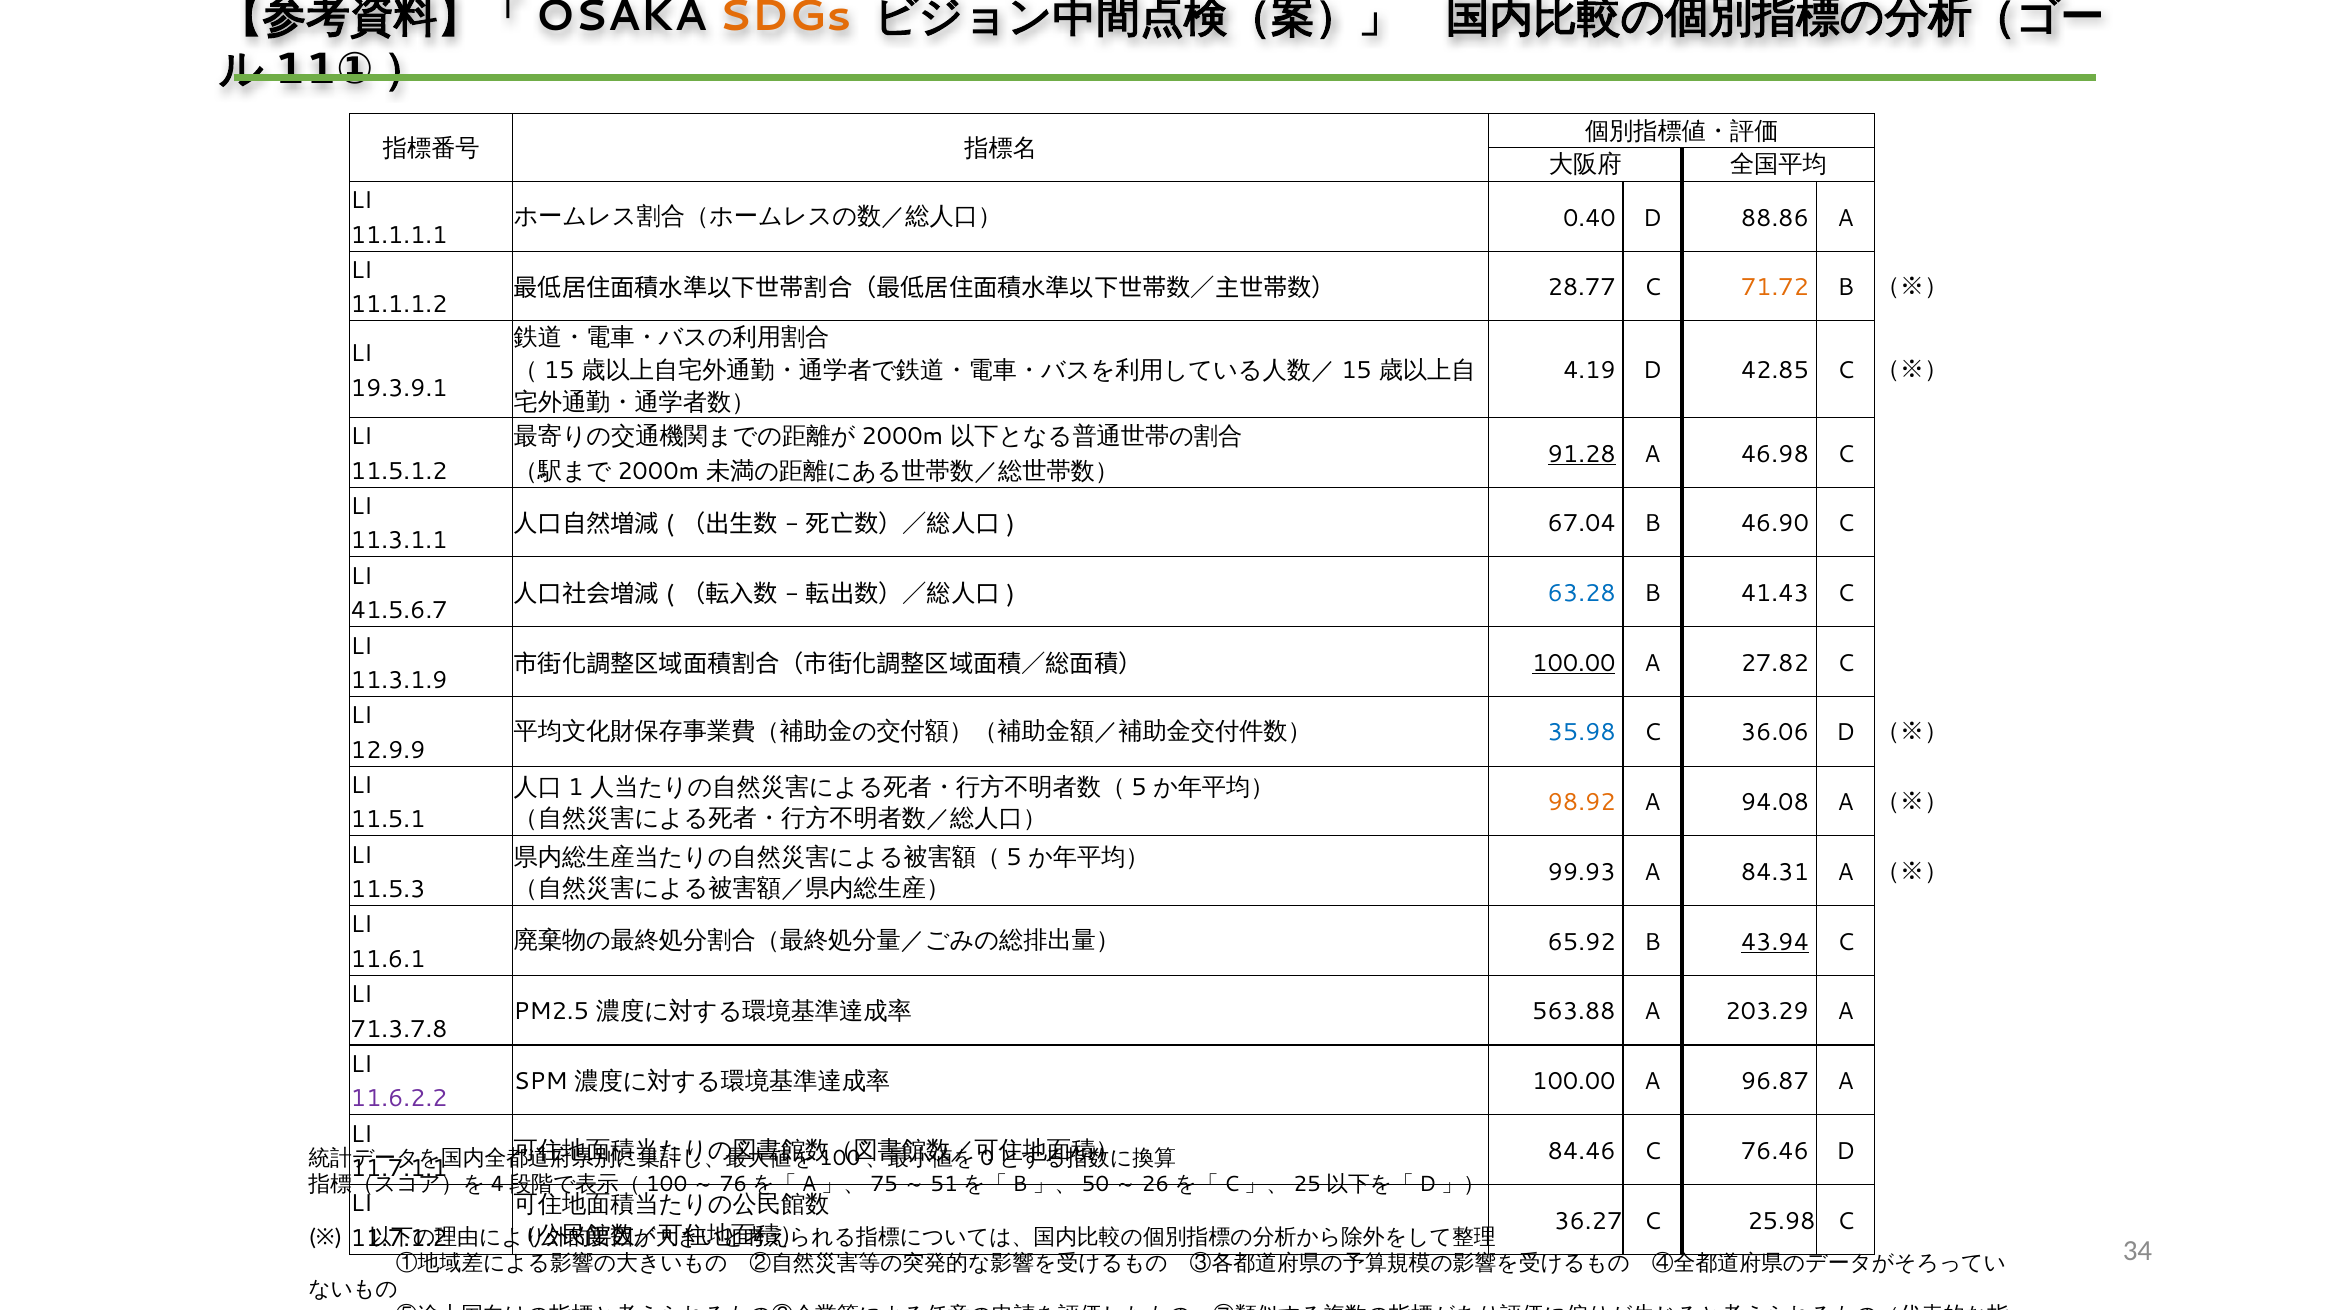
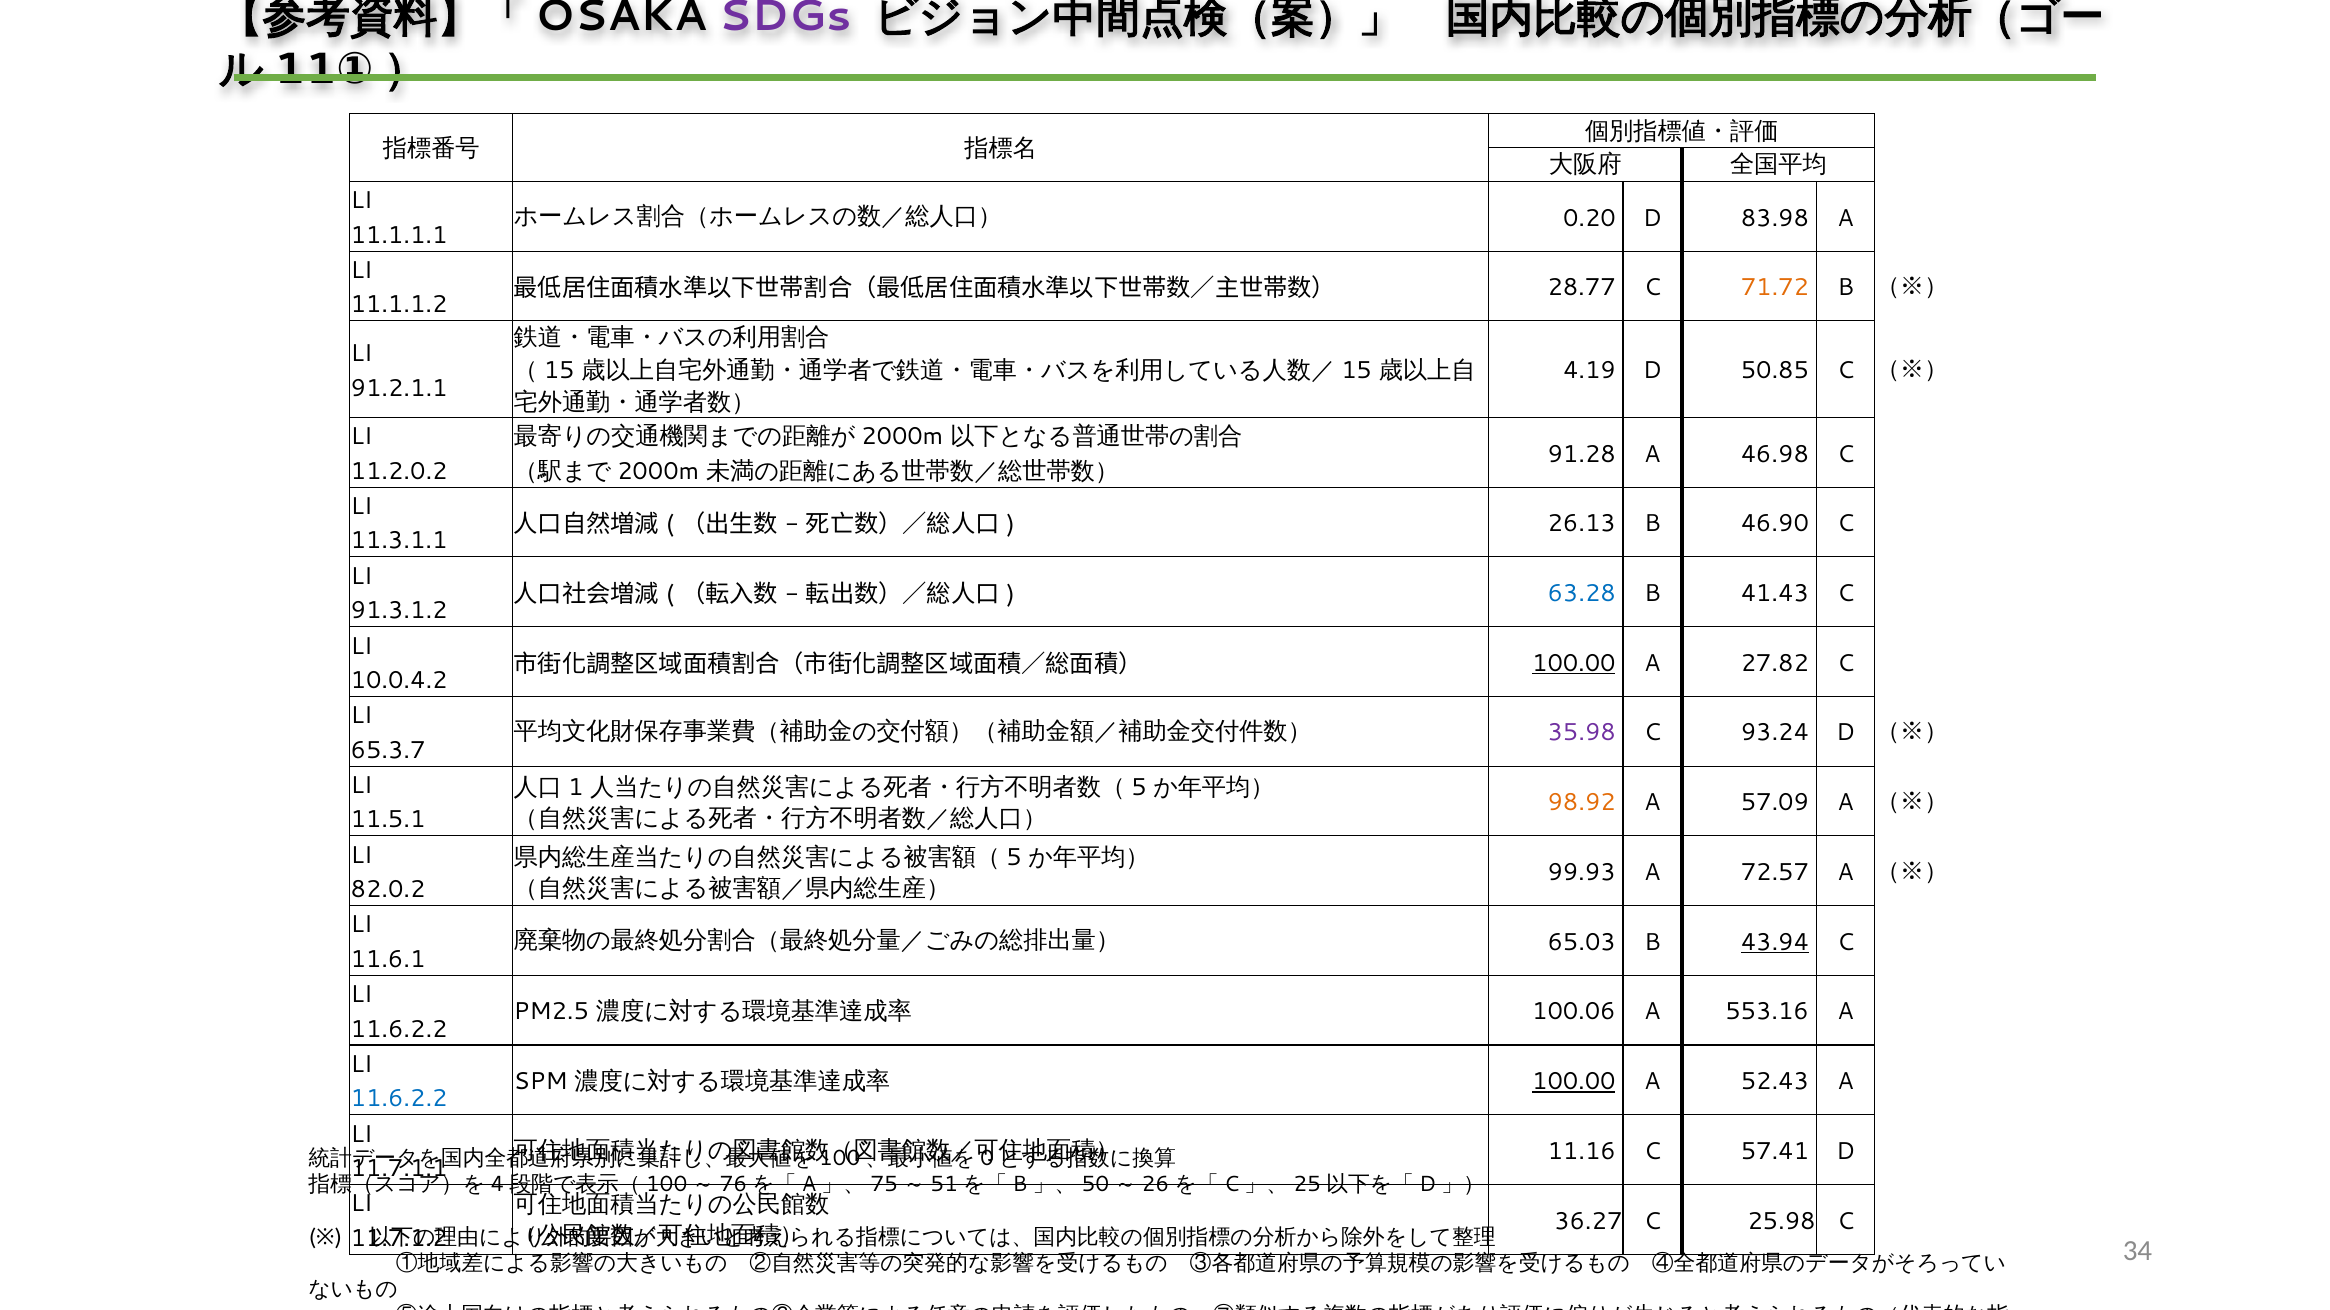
SDGs colour: orange -> purple (785, 17)
0.40: 0.40 -> 0.20 (1589, 218)
88.86: 88.86 -> 83.98 (1775, 218)
42.85: 42.85 -> 50.85 (1775, 371)
19.3.9.1: 19.3.9.1 -> 91.2.1.1 (399, 388)
91.28 underline: present -> none (1582, 454)
11.5.1.2: 11.5.1.2 -> 11.2.0.2 (399, 471)
67.04: 67.04 -> 26.13 (1582, 524)
41.5.6.7: 41.5.6.7 -> 91.3.1.2 (399, 611)
11.3.1.9: 11.3.1.9 -> 10.0.4.2 (399, 681)
35.98 colour: blue -> purple (1582, 733)
36.06: 36.06 -> 93.24 (1775, 733)
12.9.9: 12.9.9 -> 65.3.7 (388, 750)
94.08: 94.08 -> 57.09 (1775, 803)
84.31: 84.31 -> 72.57 (1775, 873)
11.5.3: 11.5.3 -> 82.0.2 (388, 890)
65.92: 65.92 -> 65.03 (1582, 943)
563.88: 563.88 -> 100.06 (1574, 1012)
203.29: 203.29 -> 553.16 (1767, 1012)
71.3.7.8: 71.3.7.8 -> 11.6.2.2 (399, 1030)
100.00 underline: none -> present (1574, 1082)
96.87: 96.87 -> 52.43 (1775, 1082)
11.6.2.2 colour: purple -> blue (399, 1099)
84.46: 84.46 -> 11.16 (1582, 1152)
76.46: 76.46 -> 57.41 (1775, 1152)
